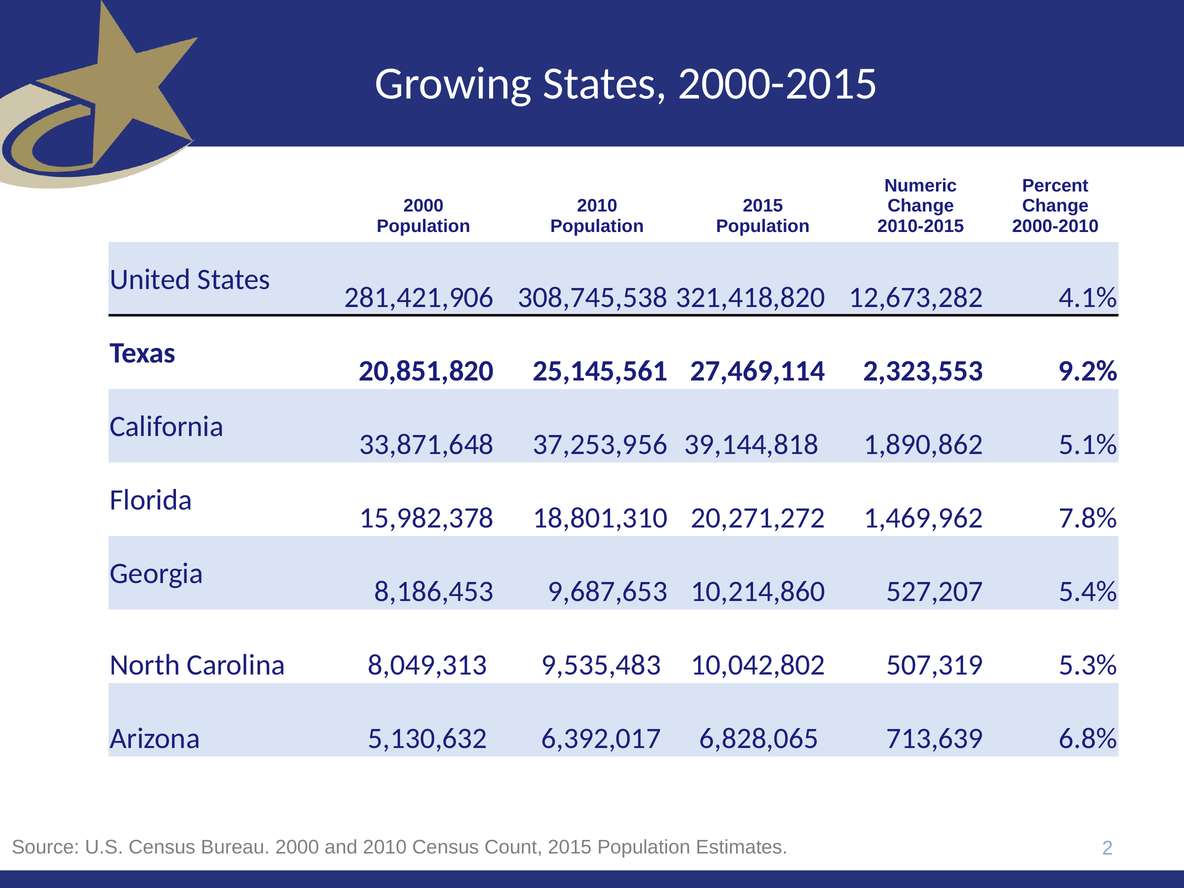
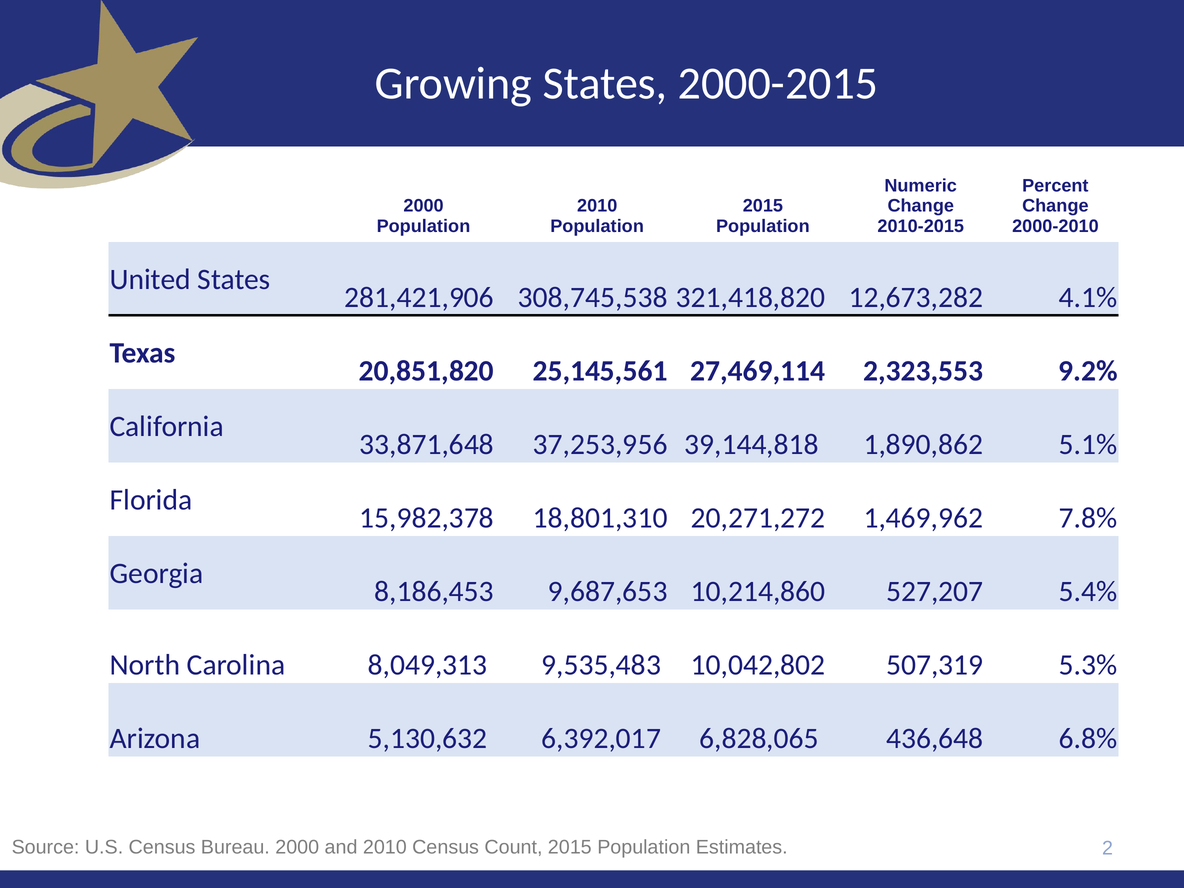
713,639: 713,639 -> 436,648 (935, 739)
